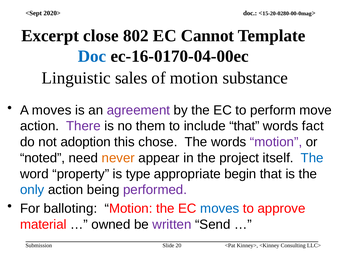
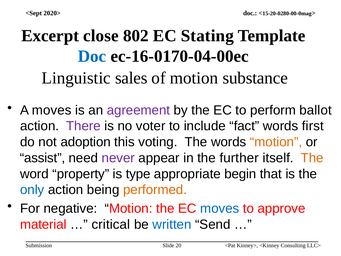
Cannot: Cannot -> Stating (207, 36)
move: move -> ballot (316, 110)
them: them -> voter (151, 126)
include that: that -> fact (244, 126)
fact: fact -> first (313, 126)
chose: chose -> voting (158, 142)
motion colour: purple -> orange (276, 142)
noted: noted -> assist (43, 158)
never colour: orange -> purple (118, 158)
project: project -> further (239, 158)
The colour: blue -> orange (312, 158)
performed colour: purple -> orange (155, 190)
balloting: balloting -> negative (70, 208)
owned: owned -> critical (111, 224)
written colour: purple -> blue (172, 224)
